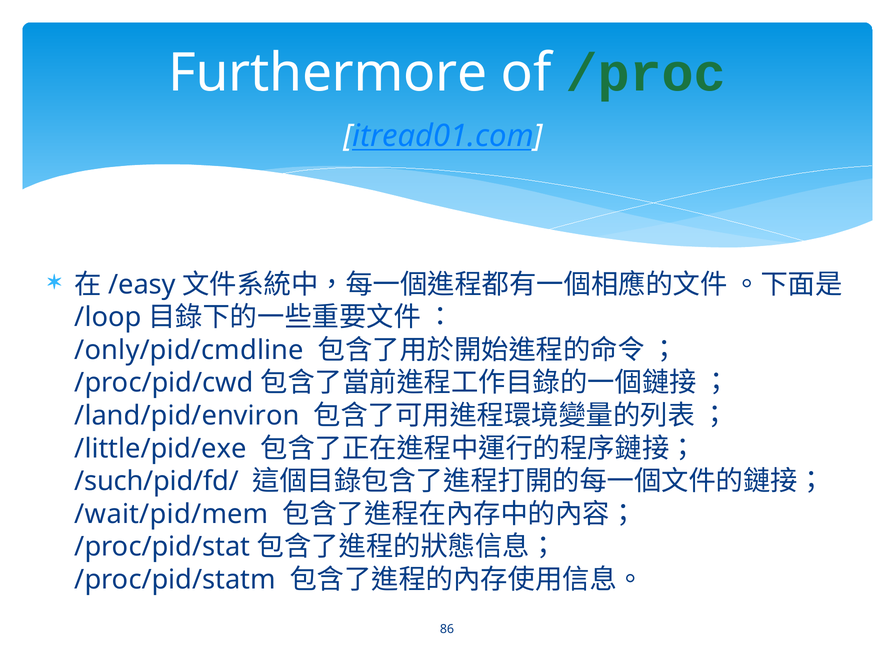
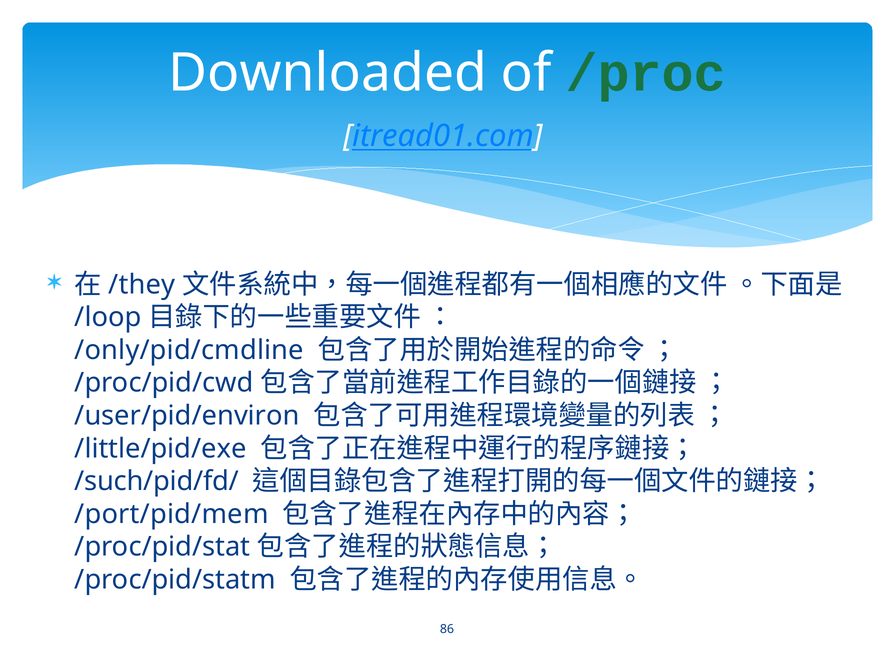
Furthermore: Furthermore -> Downloaded (328, 73)
/easy: /easy -> /they (142, 284)
/land/pid/environ: /land/pid/environ -> /user/pid/environ (187, 415)
/wait/pid/mem: /wait/pid/mem -> /port/pid/mem (171, 514)
